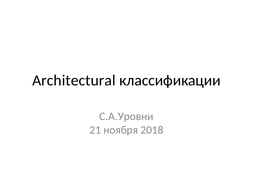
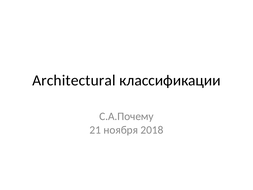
С.А.Уровни: С.А.Уровни -> С.А.Почему (126, 116)
